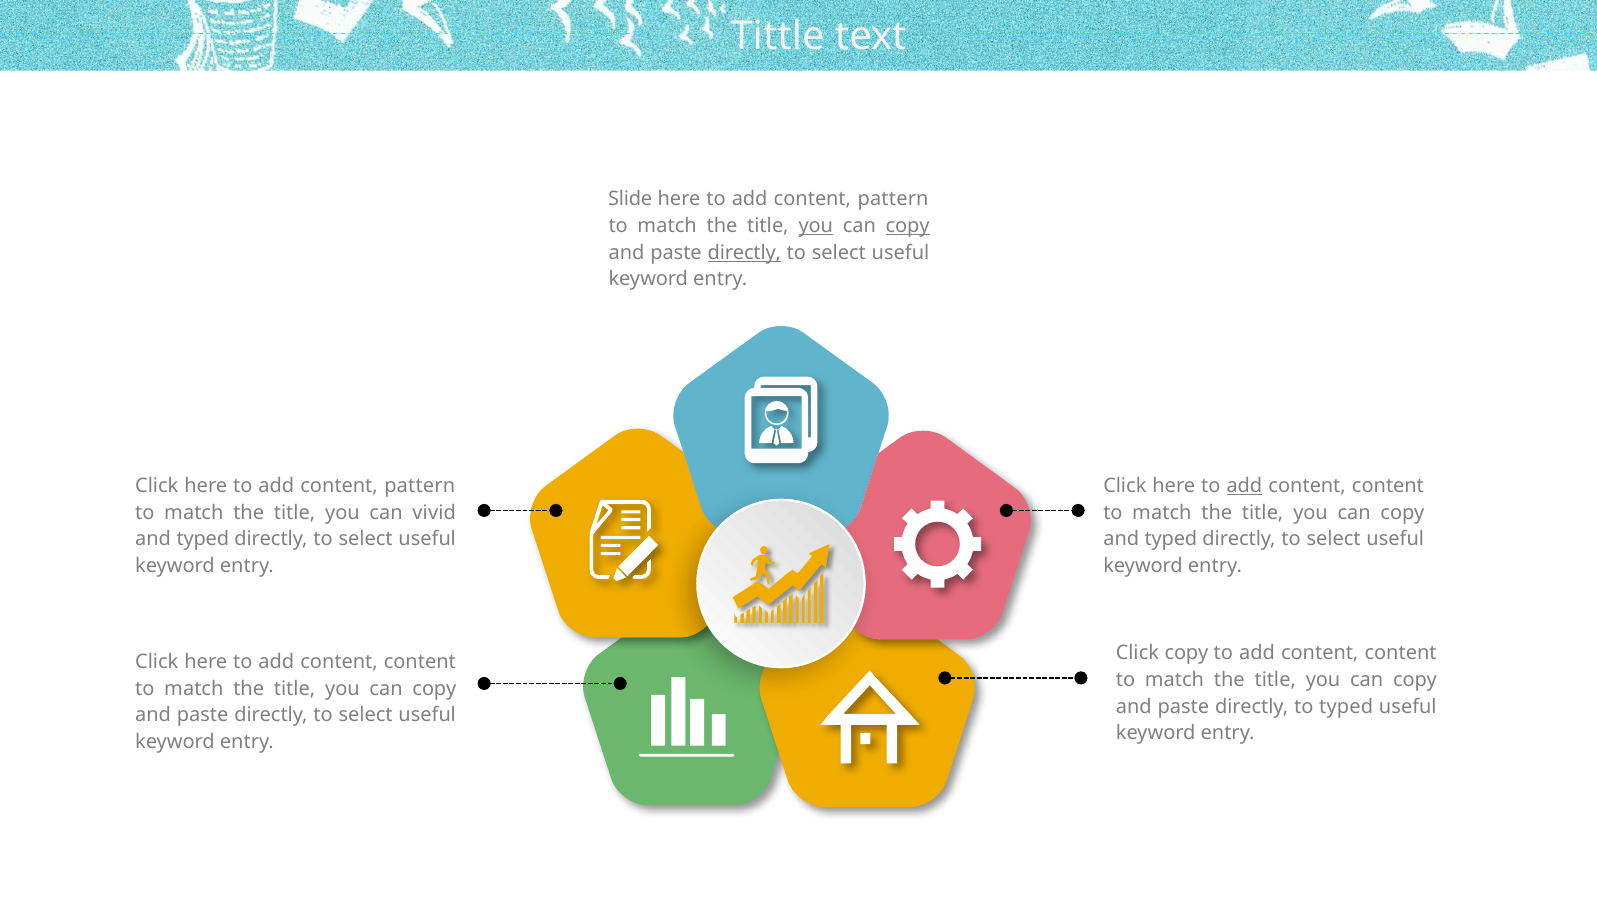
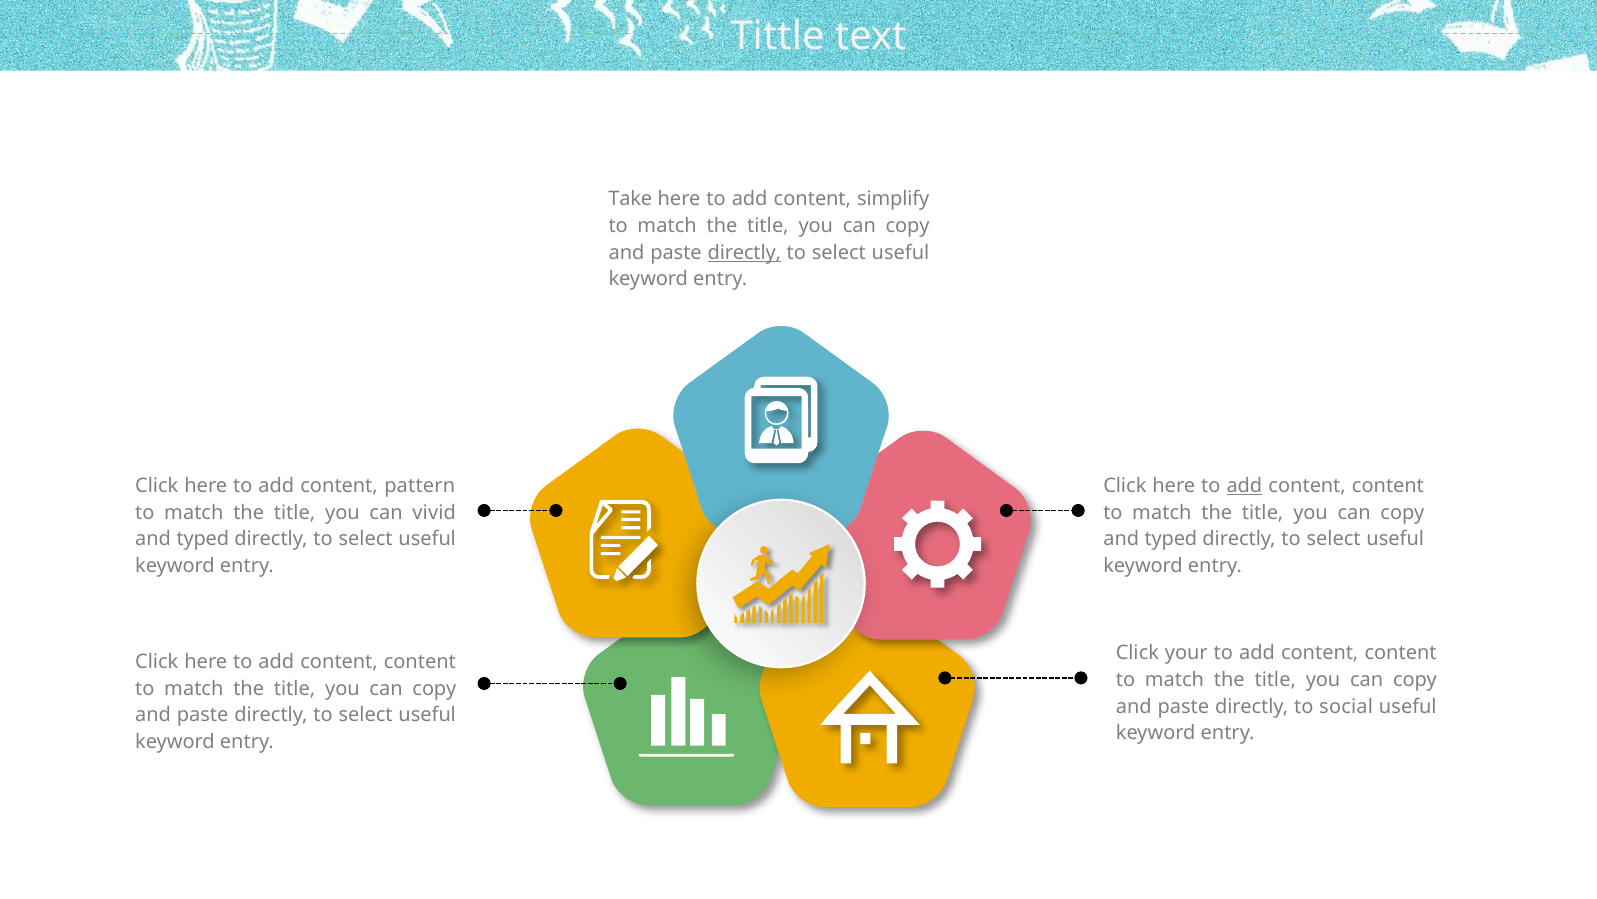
Slide: Slide -> Take (630, 199)
pattern: pattern -> simplify (893, 199)
you underline: present -> none (816, 226)
copy underline: present -> none (908, 226)
Click copy: copy -> your (1186, 653)
to typed: typed -> social (1346, 706)
